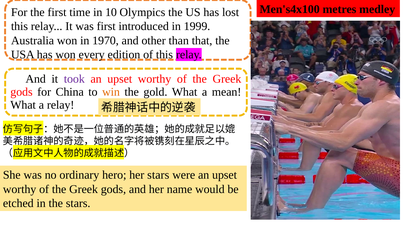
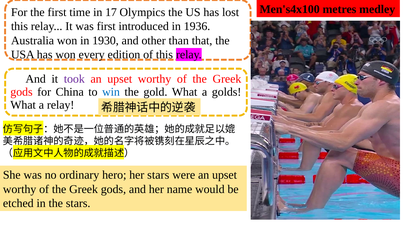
10: 10 -> 17 (111, 12)
1999: 1999 -> 1936 (197, 26)
1970: 1970 -> 1930 (105, 41)
win colour: orange -> blue (111, 92)
mean: mean -> golds (227, 92)
